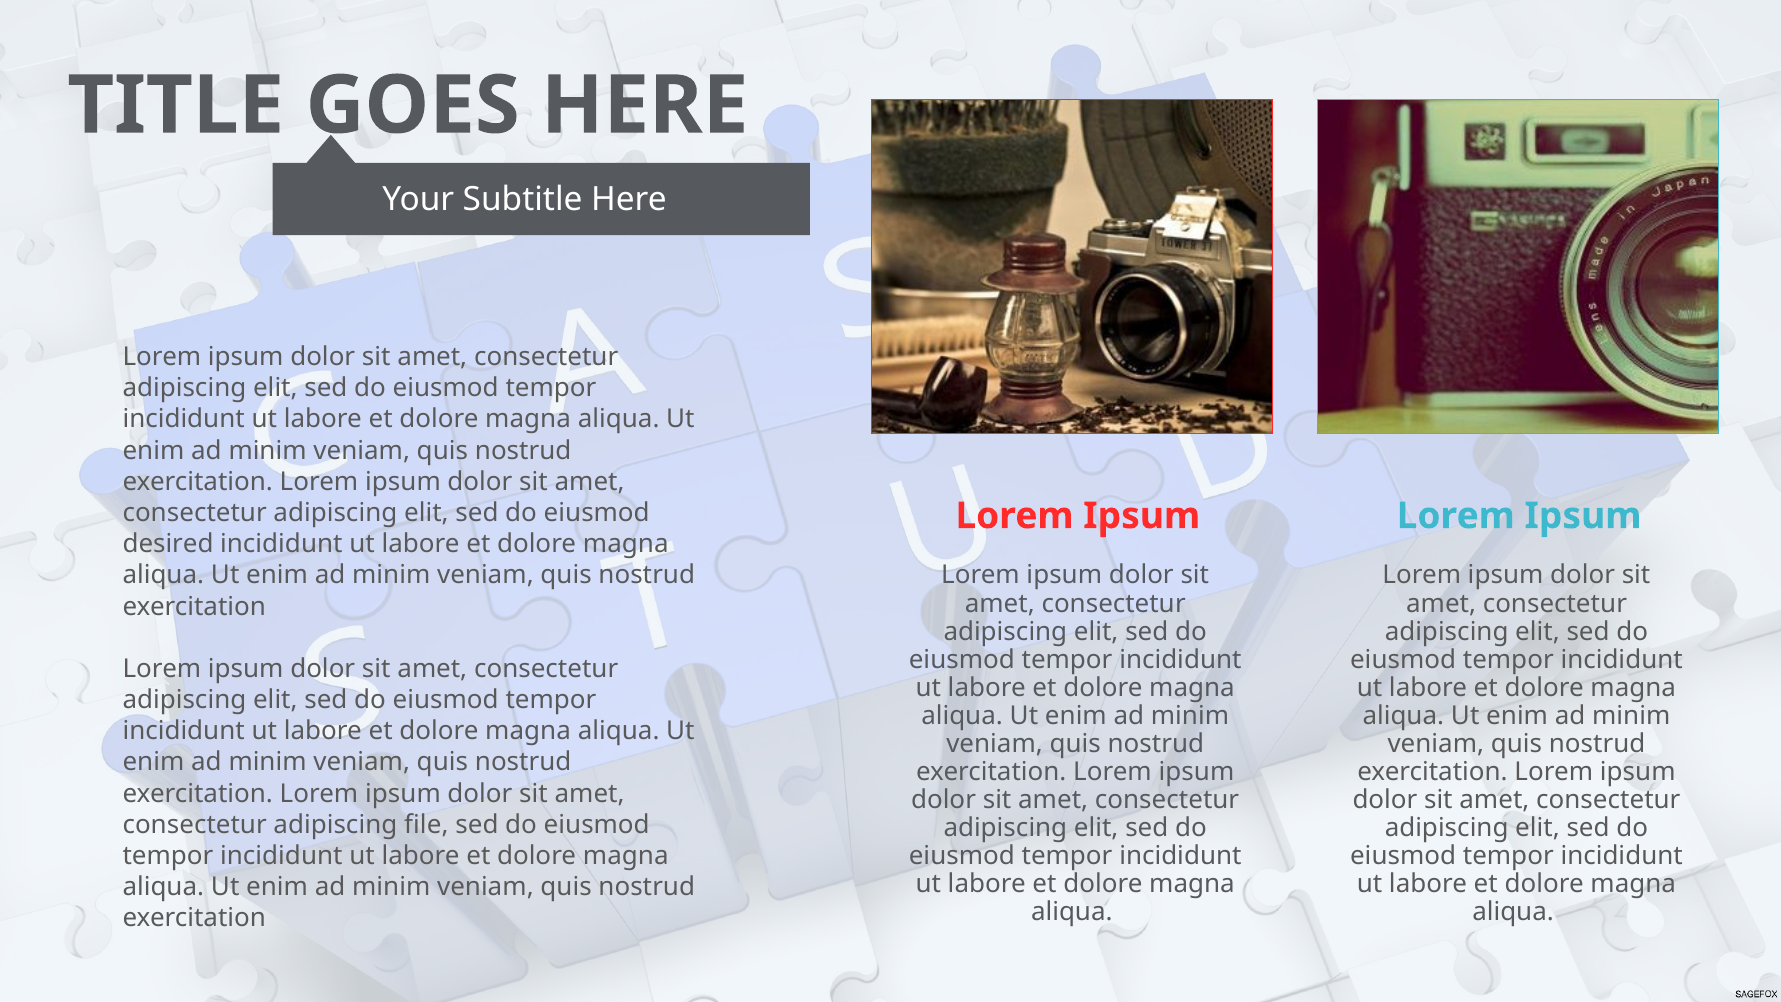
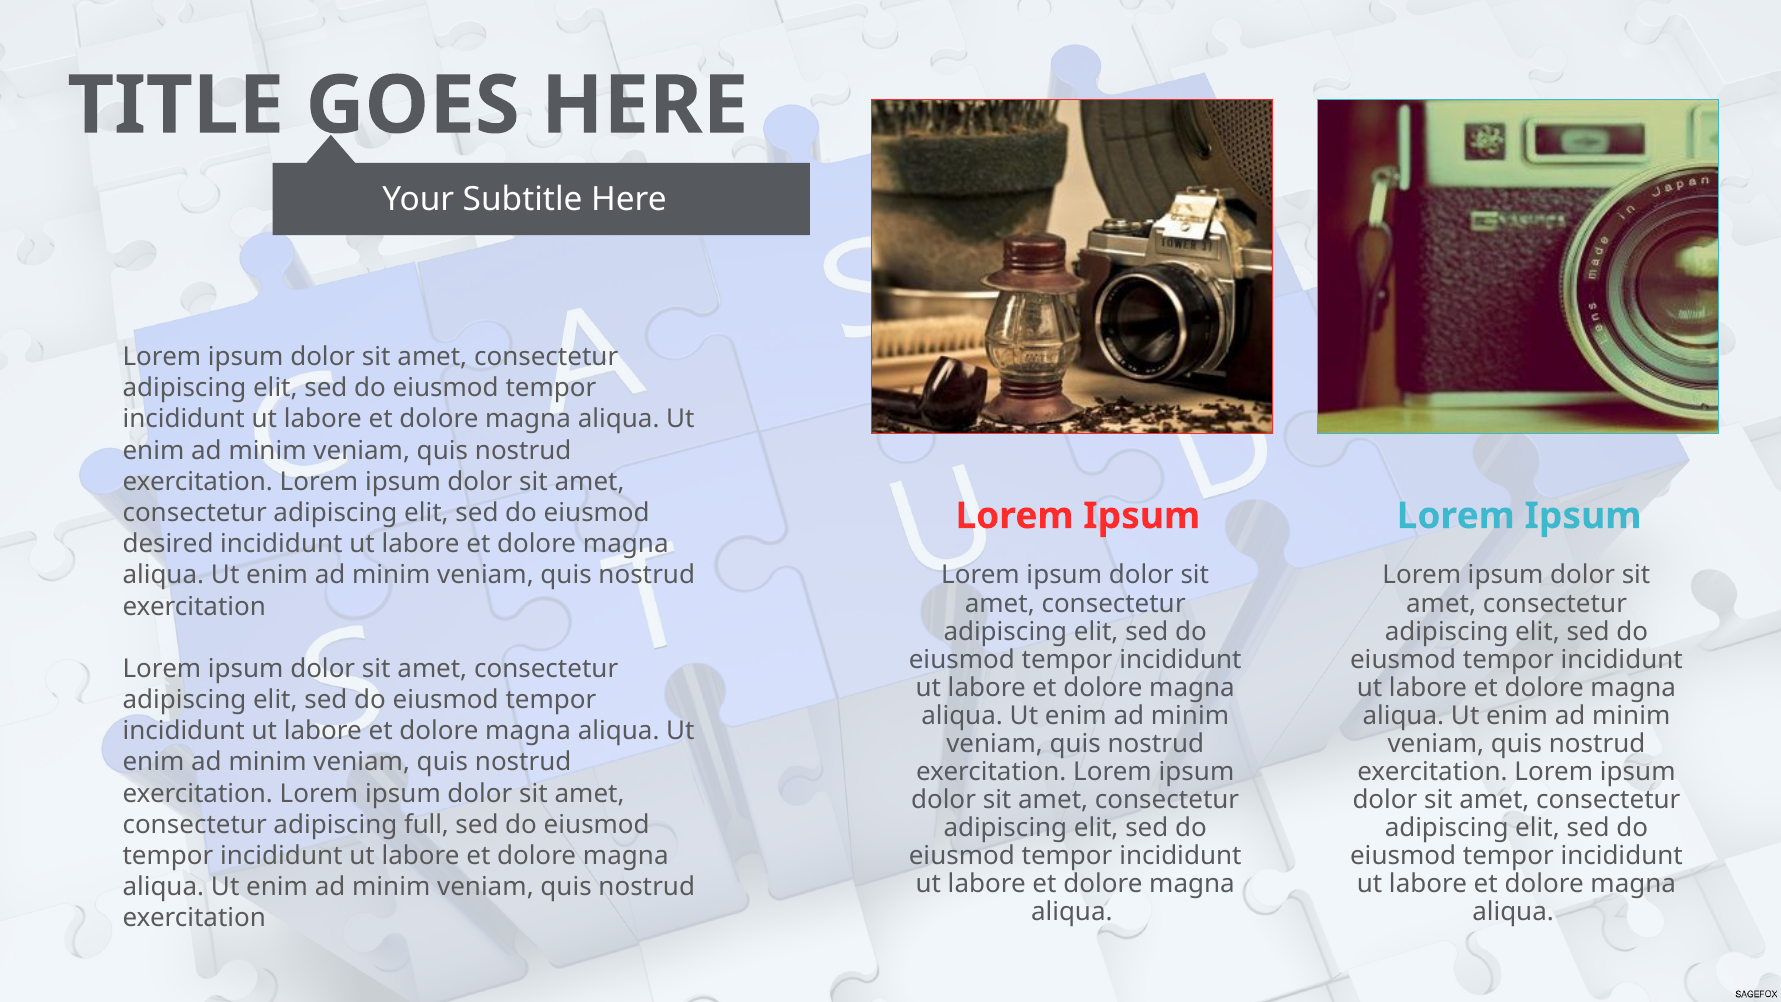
file: file -> full (426, 825)
